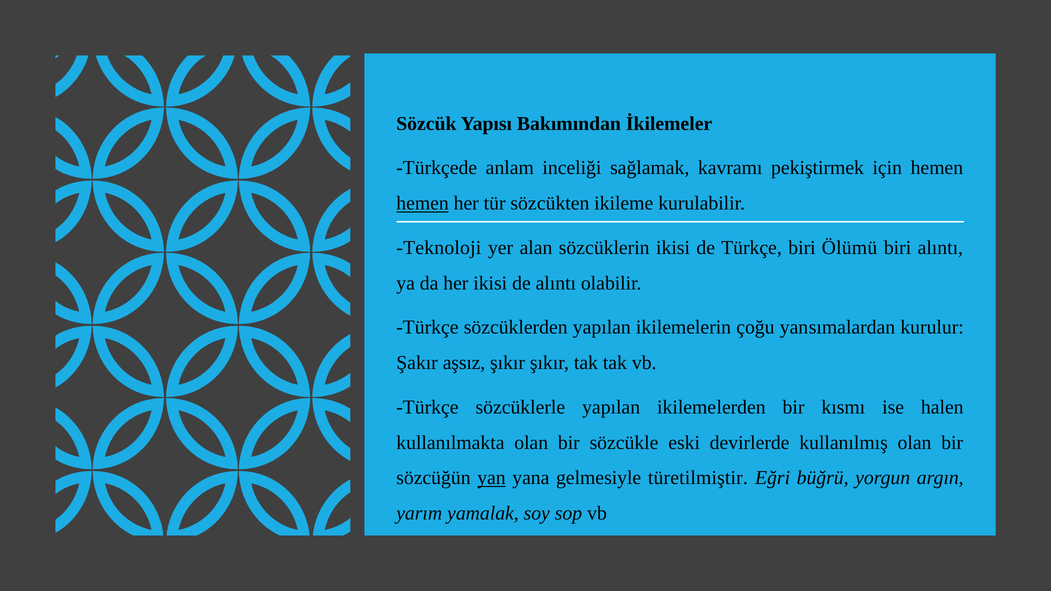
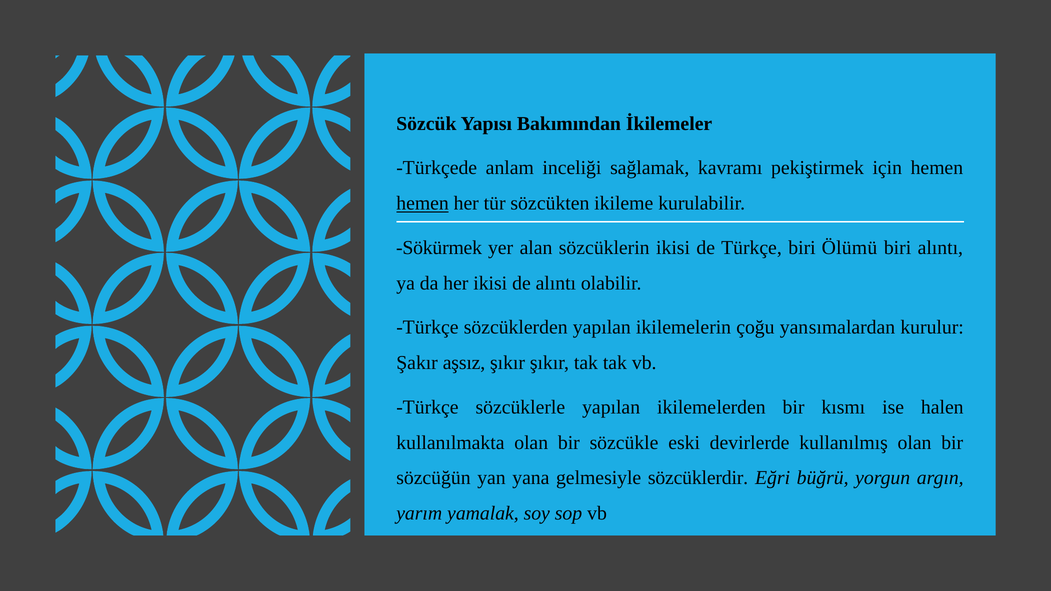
Teknoloji: Teknoloji -> Sökürmek (439, 248)
yan underline: present -> none (491, 478)
türetilmiştir: türetilmiştir -> sözcüklerdir (698, 478)
